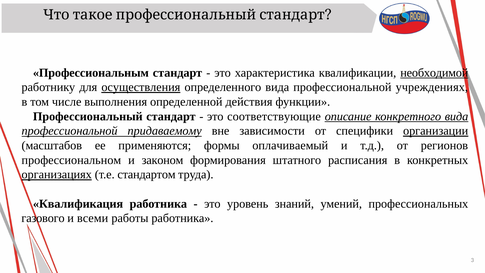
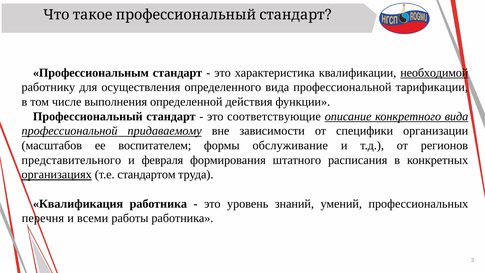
осуществления underline: present -> none (141, 87)
учреждениях: учреждениях -> тарификации (432, 87)
организации underline: present -> none (436, 131)
применяются: применяются -> воспитателем (155, 145)
оплачиваемый: оплачиваемый -> обслуживание (290, 145)
профессиональном: профессиональном -> представительного (71, 160)
законом: законом -> февраля (162, 160)
газового: газового -> перечня (43, 218)
